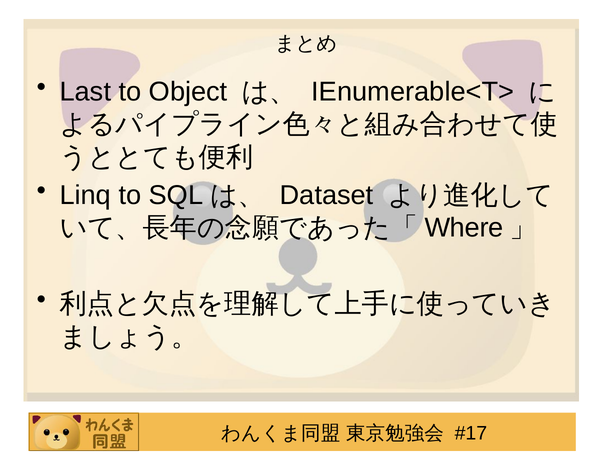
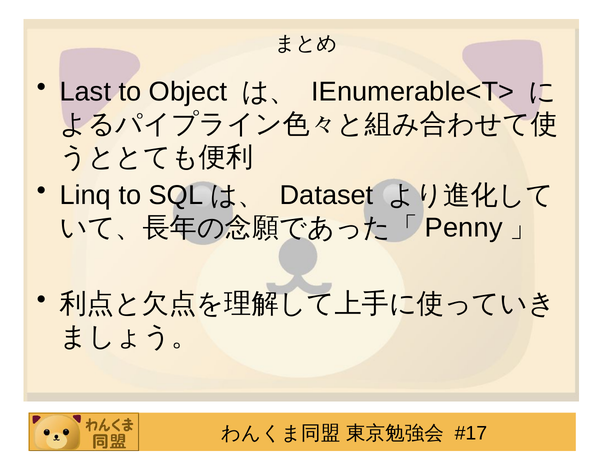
Where: Where -> Penny (464, 228)
